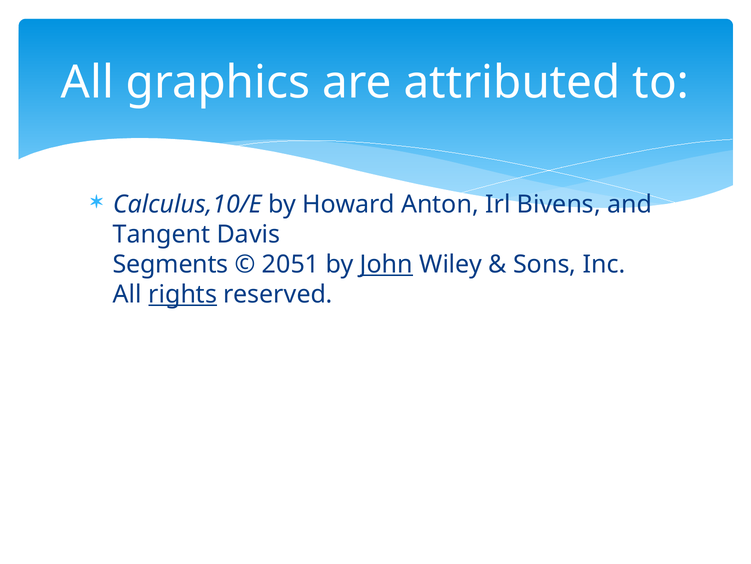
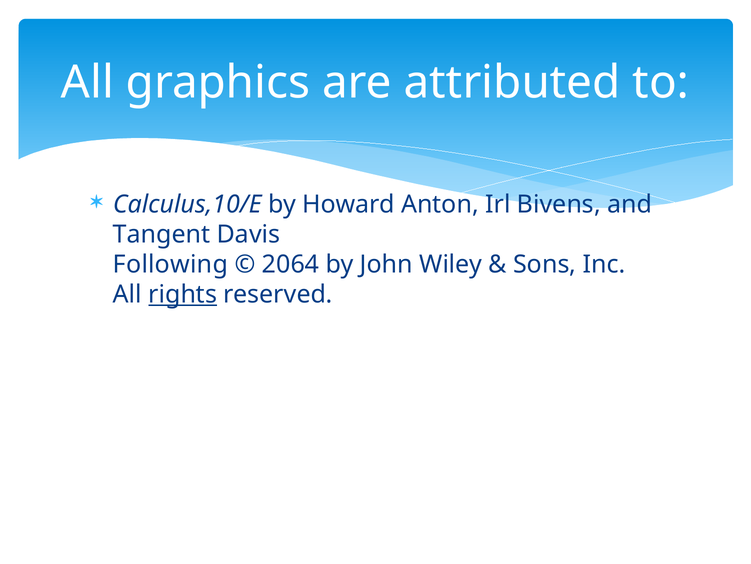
Segments: Segments -> Following (170, 264)
2051: 2051 -> 2064 (291, 264)
John underline: present -> none (386, 264)
